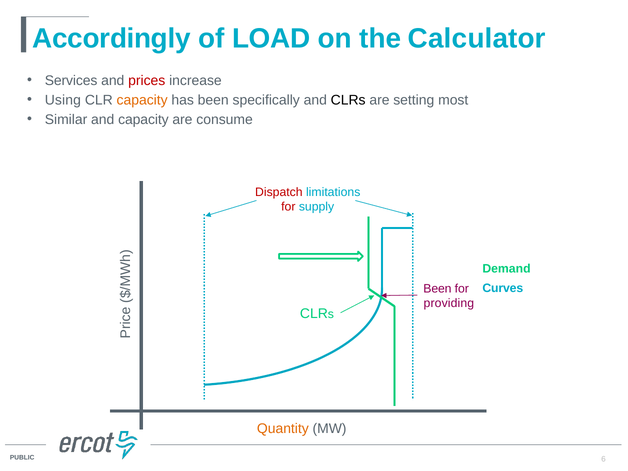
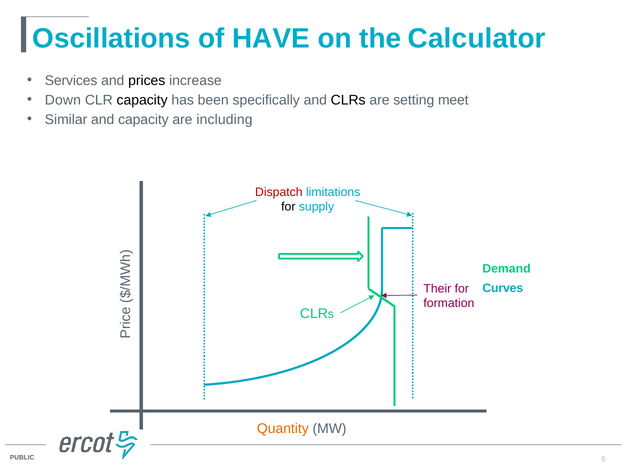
Accordingly: Accordingly -> Oscillations (111, 39)
LOAD: LOAD -> HAVE (271, 39)
prices colour: red -> black (147, 80)
Using: Using -> Down (63, 100)
capacity colour: orange -> black (142, 100)
most: most -> meet (453, 100)
consume: consume -> including (224, 120)
for colour: red -> black (288, 207)
Been: Been -> Their (437, 289)
providing: providing -> formation (449, 303)
